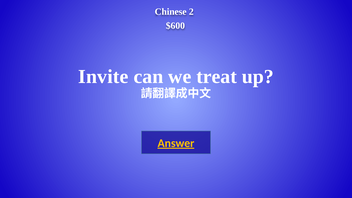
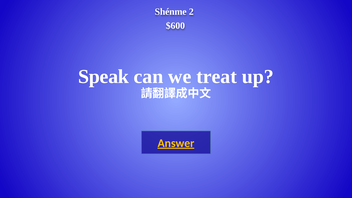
Chinese: Chinese -> Shénme (171, 12)
Invite: Invite -> Speak (104, 77)
